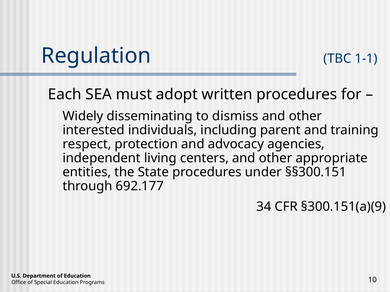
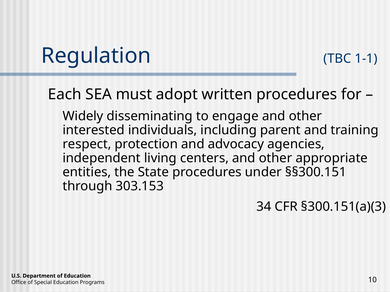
dismiss: dismiss -> engage (235, 116)
692.177: 692.177 -> 303.153 (140, 186)
§300.151(a)(9: §300.151(a)(9 -> §300.151(a)(3 (344, 207)
